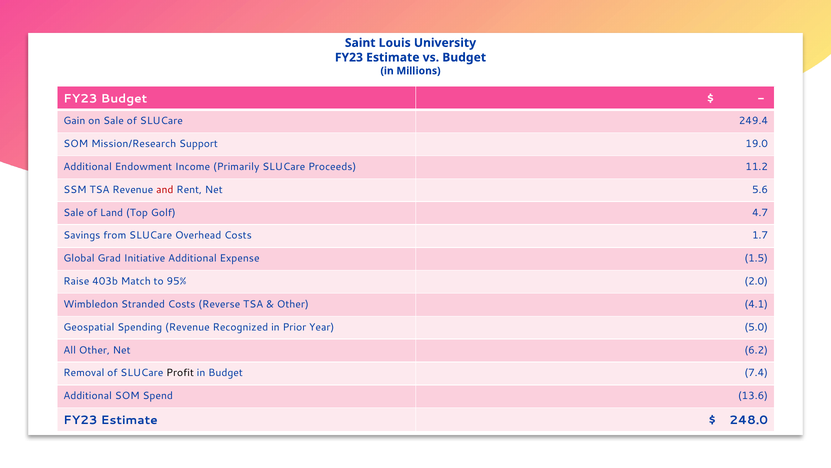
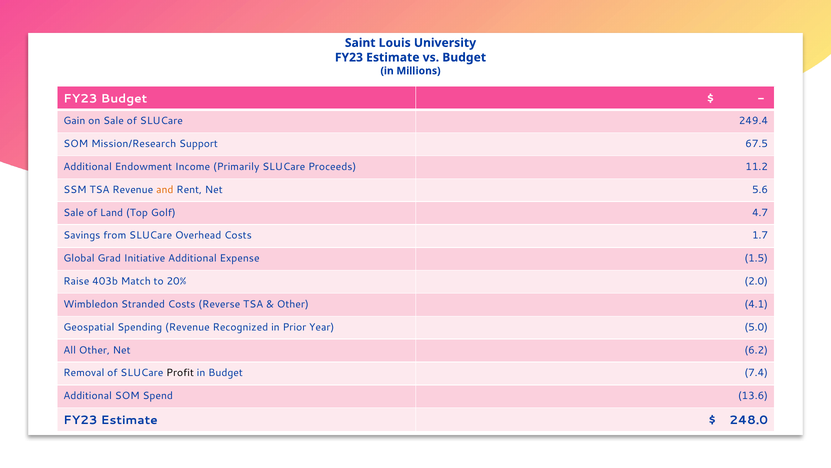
19.0: 19.0 -> 67.5 (757, 144)
and colour: red -> orange (165, 189)
95%: 95% -> 20% (176, 281)
